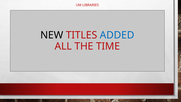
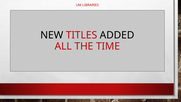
ADDED colour: blue -> black (117, 35)
